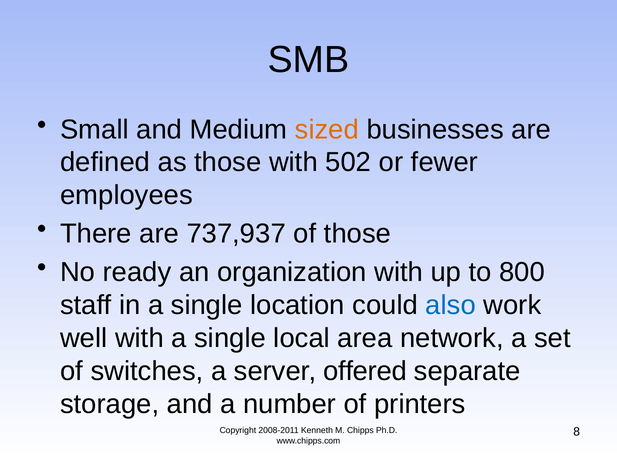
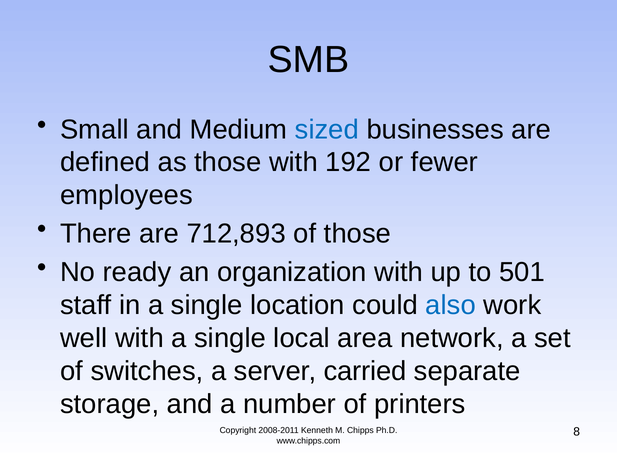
sized colour: orange -> blue (327, 129)
502: 502 -> 192 (348, 162)
737,937: 737,937 -> 712,893 (236, 234)
800: 800 -> 501 (522, 272)
offered: offered -> carried (365, 371)
